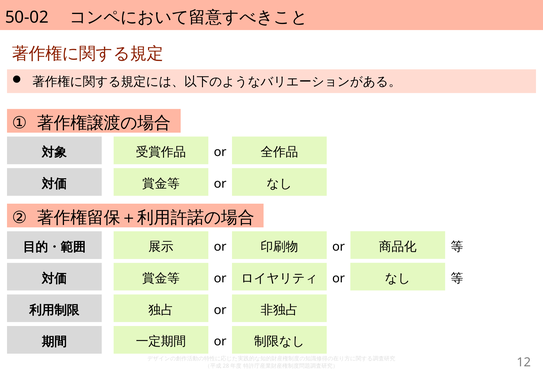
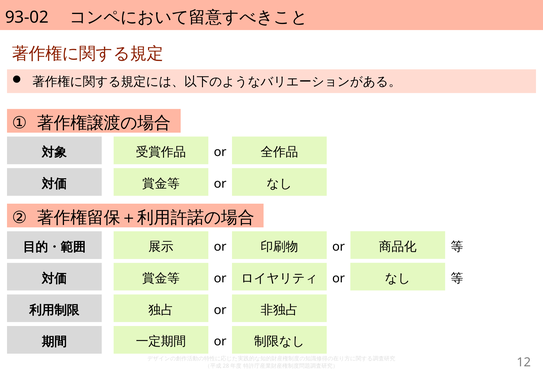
50-02: 50-02 -> 93-02 (27, 17)
